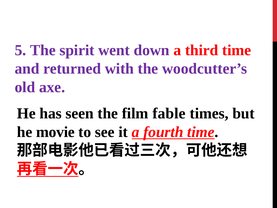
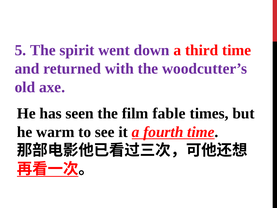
movie: movie -> warm (55, 132)
